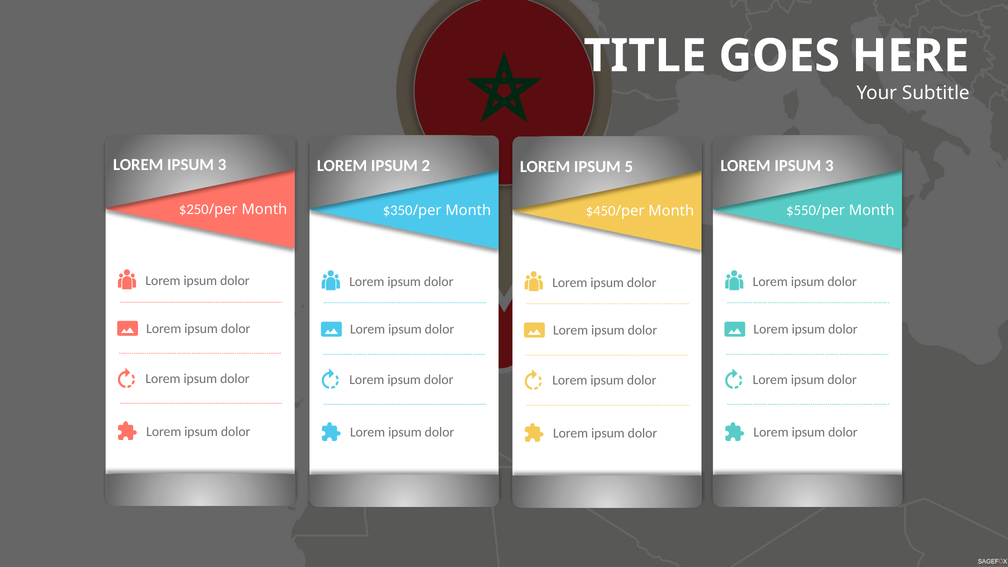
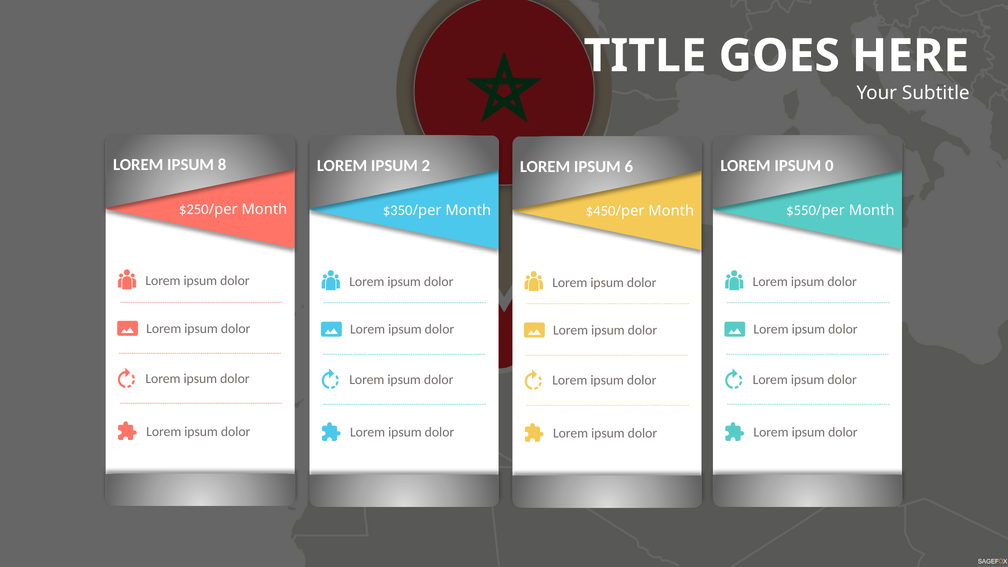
3: 3 -> 8 (222, 165)
3: 3 -> 0 (829, 166)
5: 5 -> 6 (629, 167)
